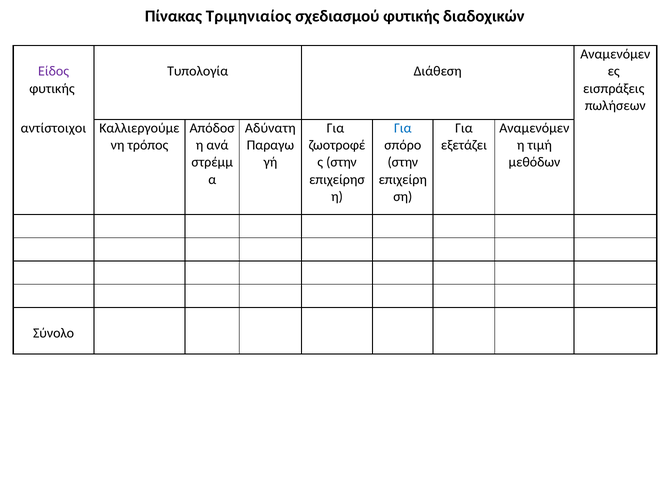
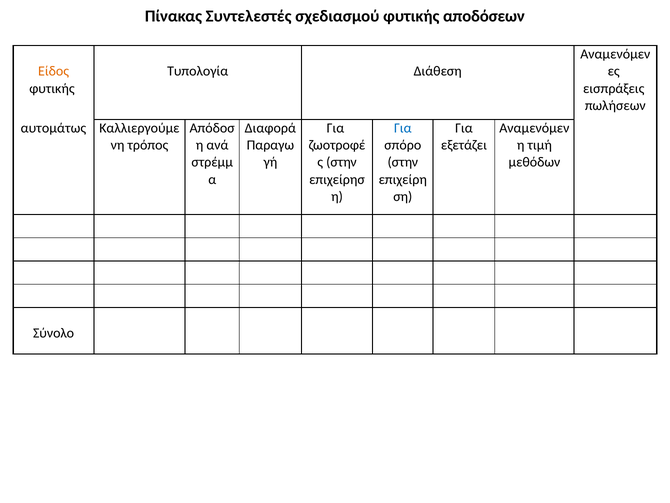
Τριμηνιαίος: Τριμηνιαίος -> Συντελεστές (249, 16)
διαδοχικών: διαδοχικών -> αποδόσεων (484, 16)
Είδος colour: purple -> orange (54, 71)
αντίστοιχοι: αντίστοιχοι -> αυτομάτως (53, 128)
Αδύνατη: Αδύνατη -> Διαφορά (270, 128)
